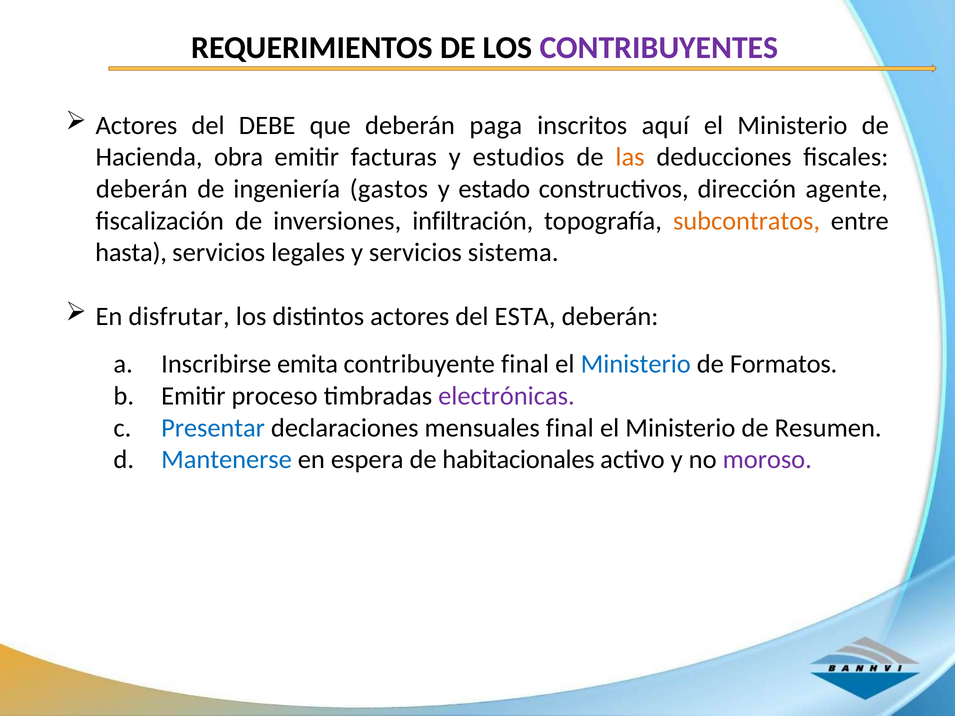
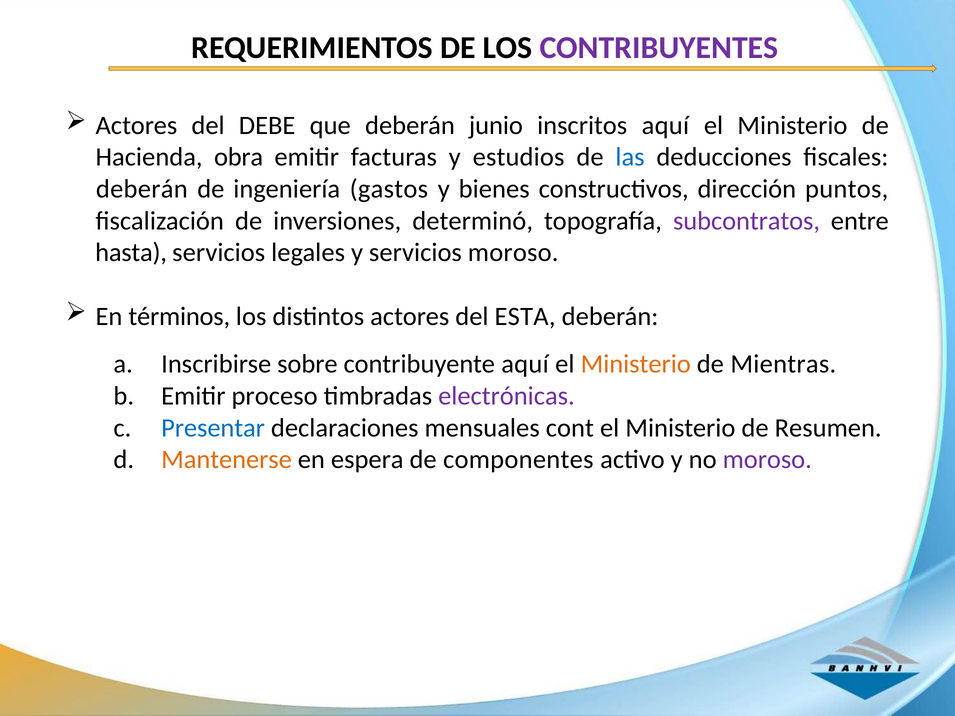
paga: paga -> junio (496, 125)
las colour: orange -> blue (630, 157)
estado: estado -> bienes (494, 189)
agente: agente -> puntos (847, 189)
infiltración: infiltración -> determinó (473, 221)
subcontratos colour: orange -> purple (747, 221)
servicios sistema: sistema -> moroso (513, 253)
disfrutar: disfrutar -> términos (179, 317)
emita: emita -> sobre (307, 364)
contribuyente final: final -> aquí (525, 364)
Ministerio colour: blue -> orange (636, 364)
Formatos: Formatos -> Mientras (783, 364)
mensuales final: final -> cont (570, 428)
Mantenerse colour: blue -> orange (227, 460)
habitacionales: habitacionales -> componentes (518, 460)
